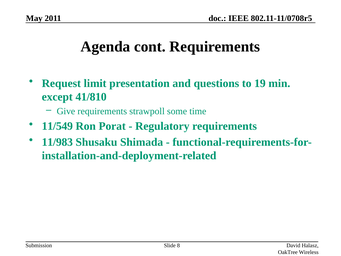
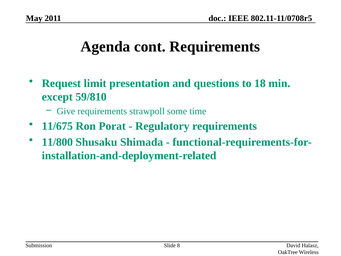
19: 19 -> 18 (260, 83)
41/810: 41/810 -> 59/810 (91, 97)
11/549: 11/549 -> 11/675 (57, 126)
11/983: 11/983 -> 11/800 (57, 142)
